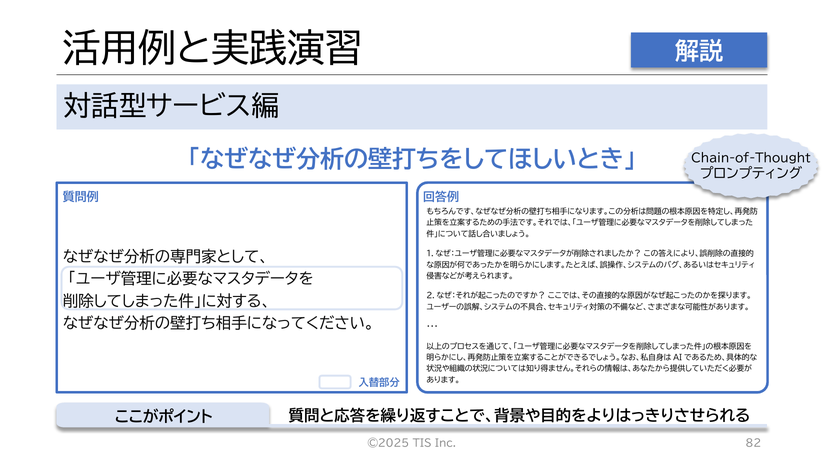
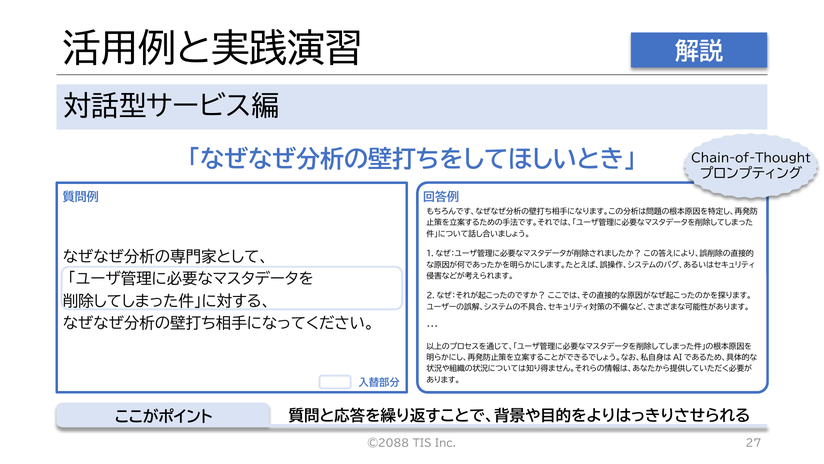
©2025: ©2025 -> ©2088 (388, 443)
82: 82 -> 27 (753, 443)
